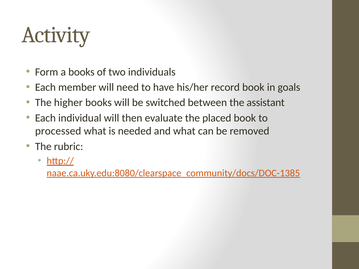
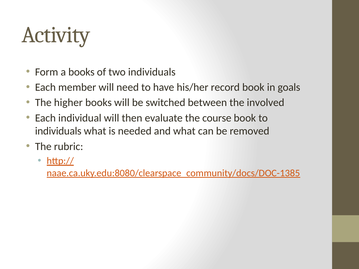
assistant: assistant -> involved (266, 103)
placed: placed -> course (217, 118)
processed: processed -> individuals (58, 131)
